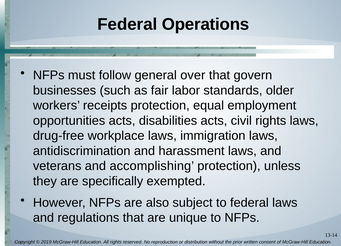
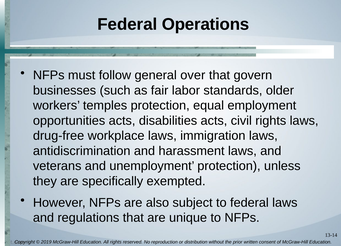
receipts: receipts -> temples (105, 106)
accomplishing: accomplishing -> unemployment (152, 166)
